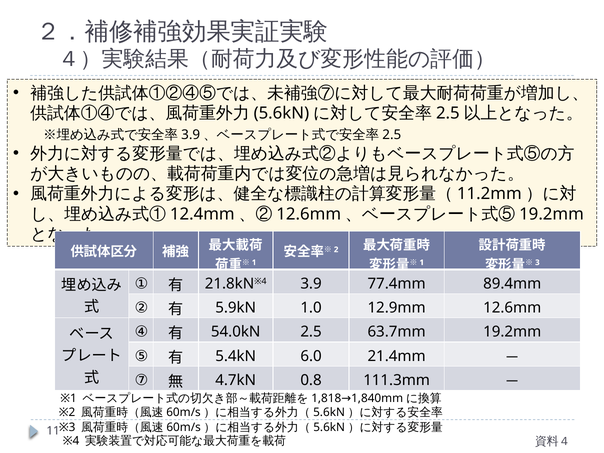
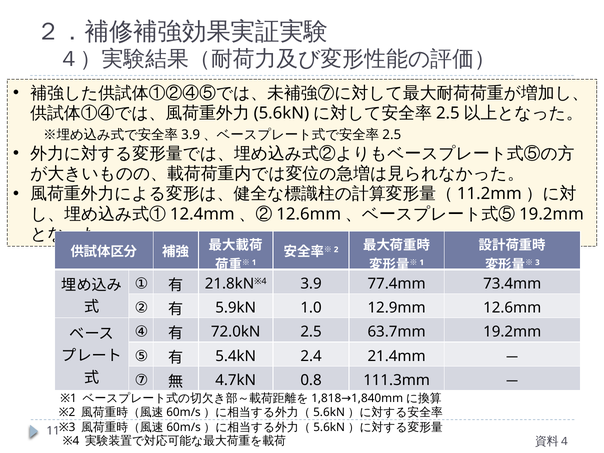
89.4mm: 89.4mm -> 73.4mm (512, 284)
54.0kN: 54.0kN -> 72.0kN (236, 332)
6.0: 6.0 -> 2.4 (311, 356)
